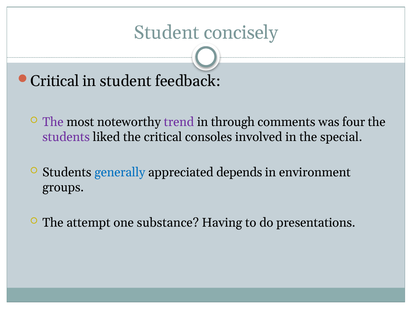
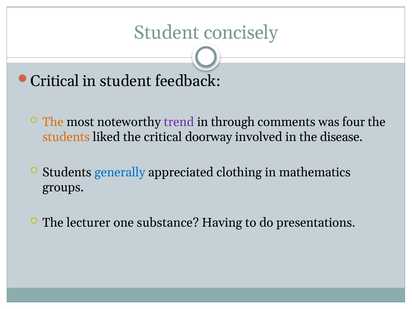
The colour: purple -> orange (53, 122)
students colour: purple -> orange (66, 137)
consoles: consoles -> doorway (209, 137)
special: special -> disease (341, 137)
depends: depends -> clothing (239, 172)
environment: environment -> mathematics (315, 172)
attempt: attempt -> lecturer (88, 223)
